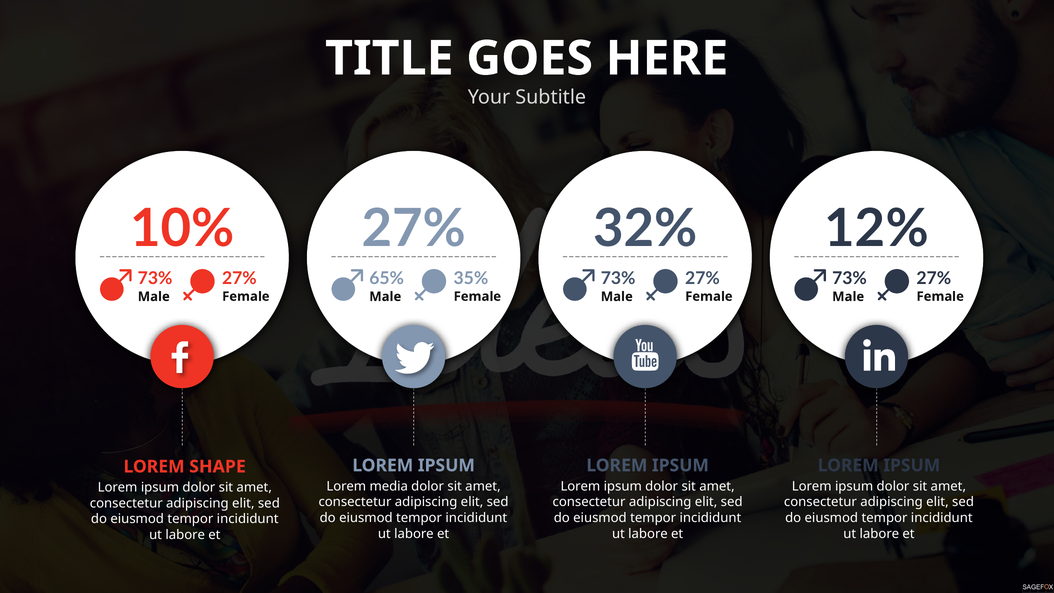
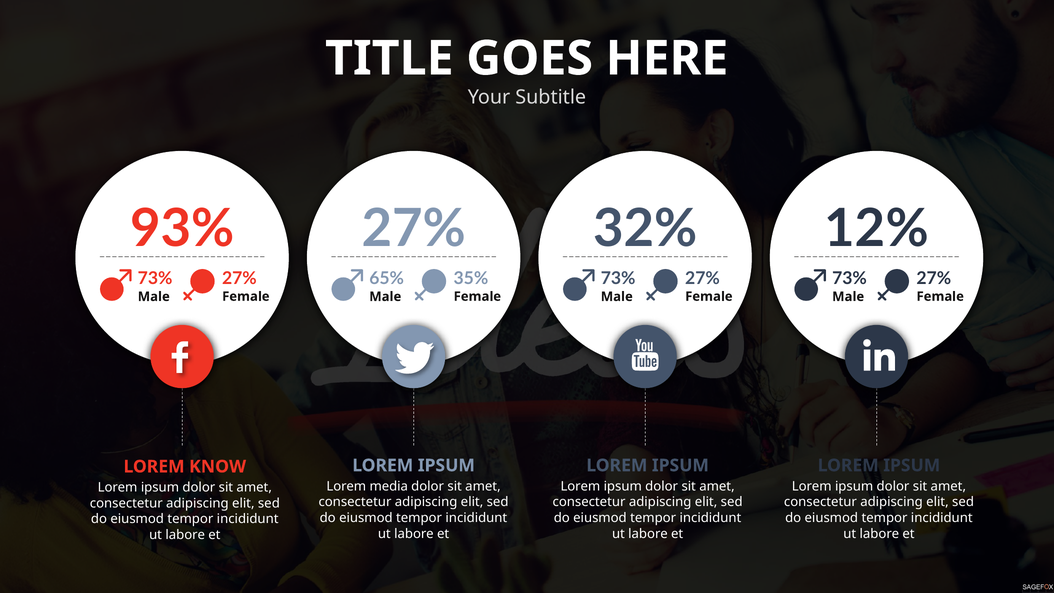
10%: 10% -> 93% (182, 229)
SHAPE: SHAPE -> KNOW (218, 467)
